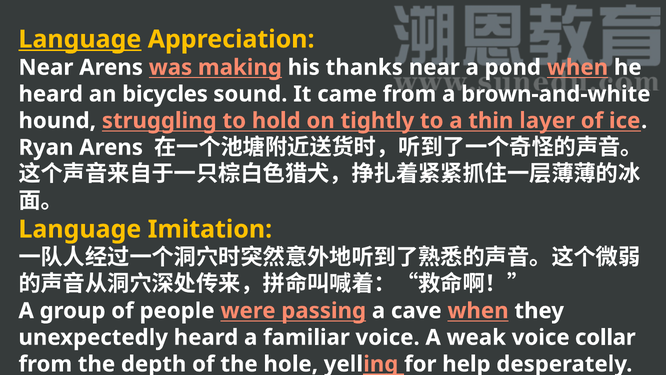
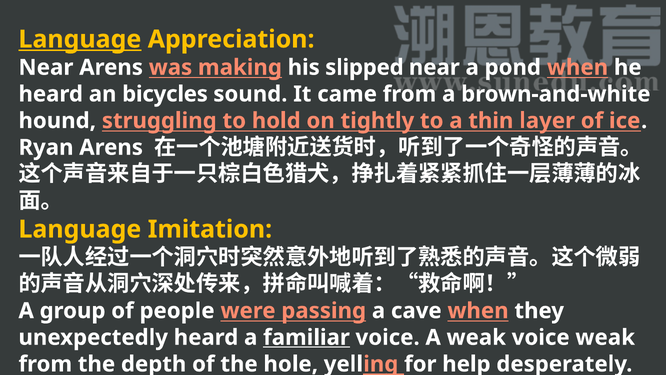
thanks: thanks -> slipped (364, 67)
familiar underline: none -> present (306, 337)
voice collar: collar -> weak (605, 337)
